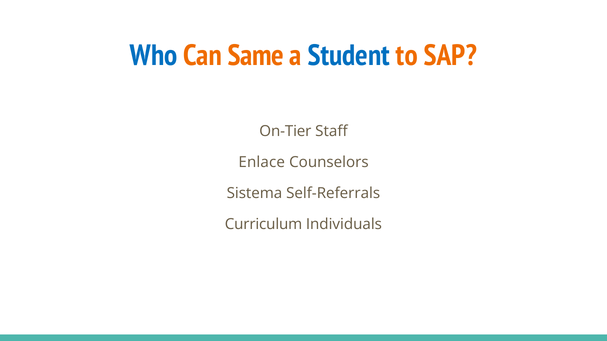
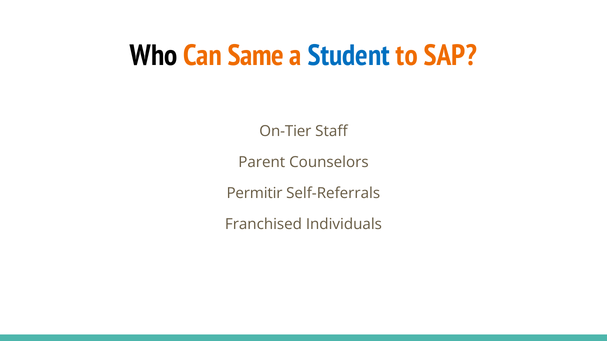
Who colour: blue -> black (154, 55)
Enlace: Enlace -> Parent (262, 162)
Sistema: Sistema -> Permitir (255, 193)
Curriculum: Curriculum -> Franchised (263, 224)
